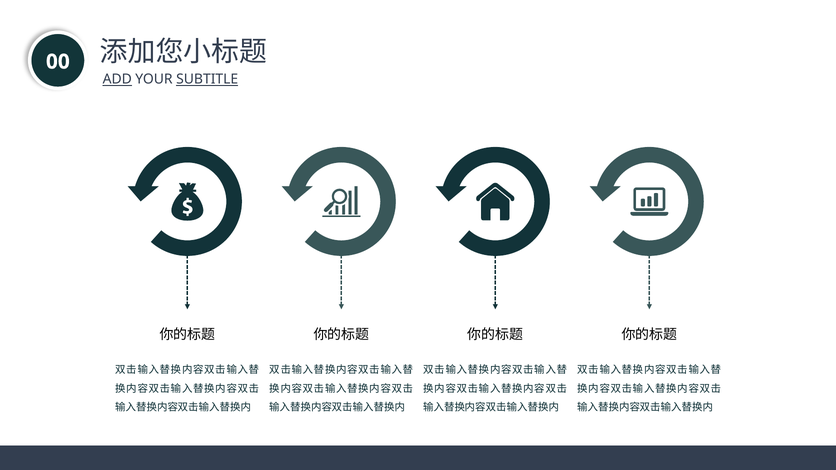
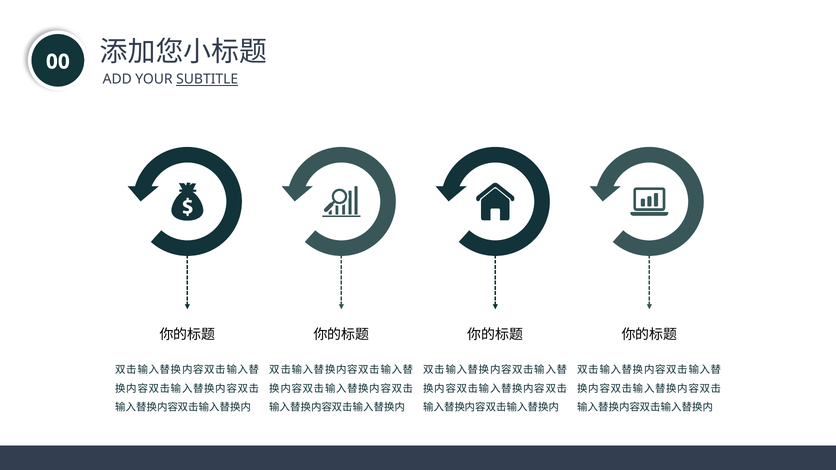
ADD underline: present -> none (117, 79)
